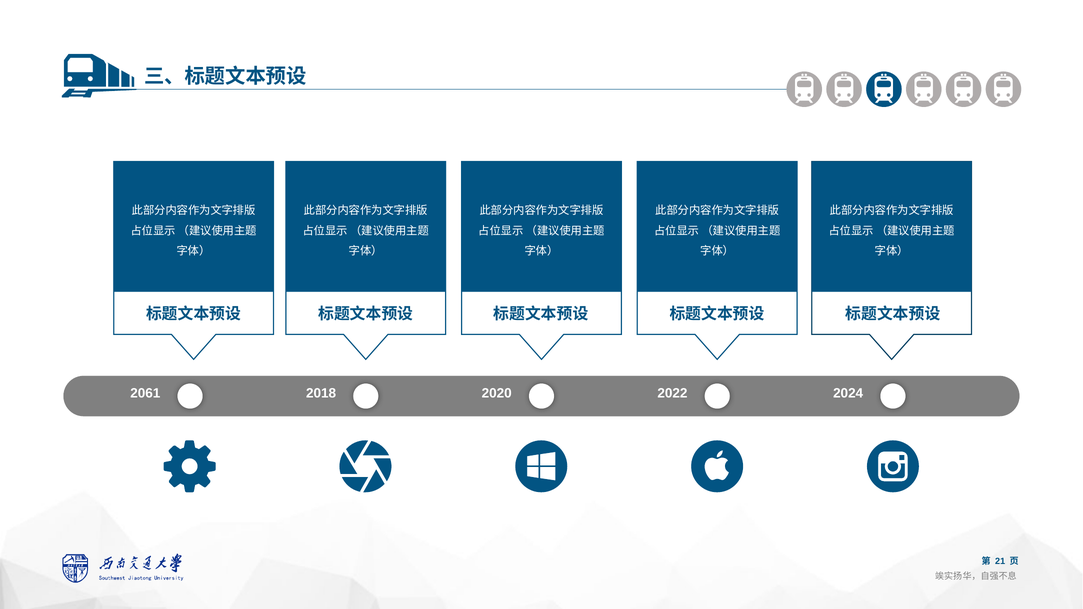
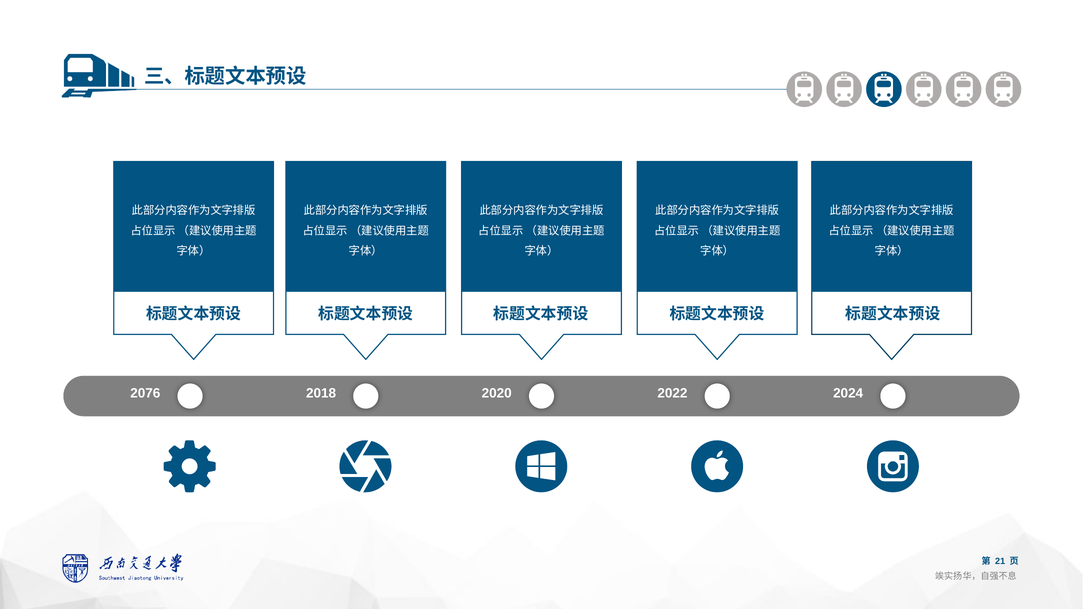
2061: 2061 -> 2076 (145, 393)
